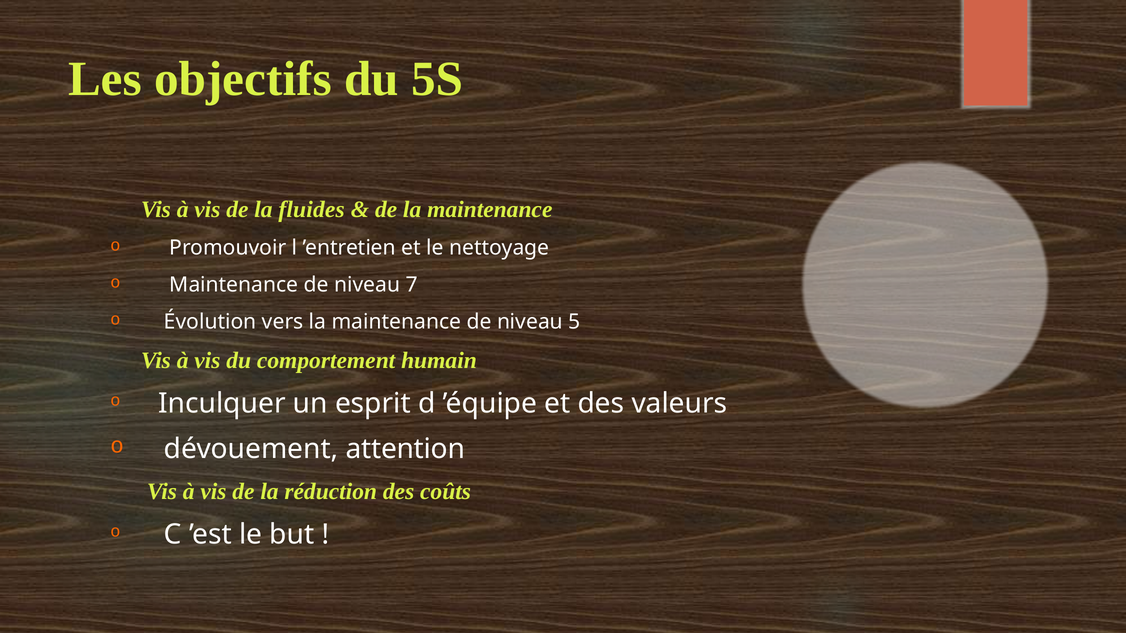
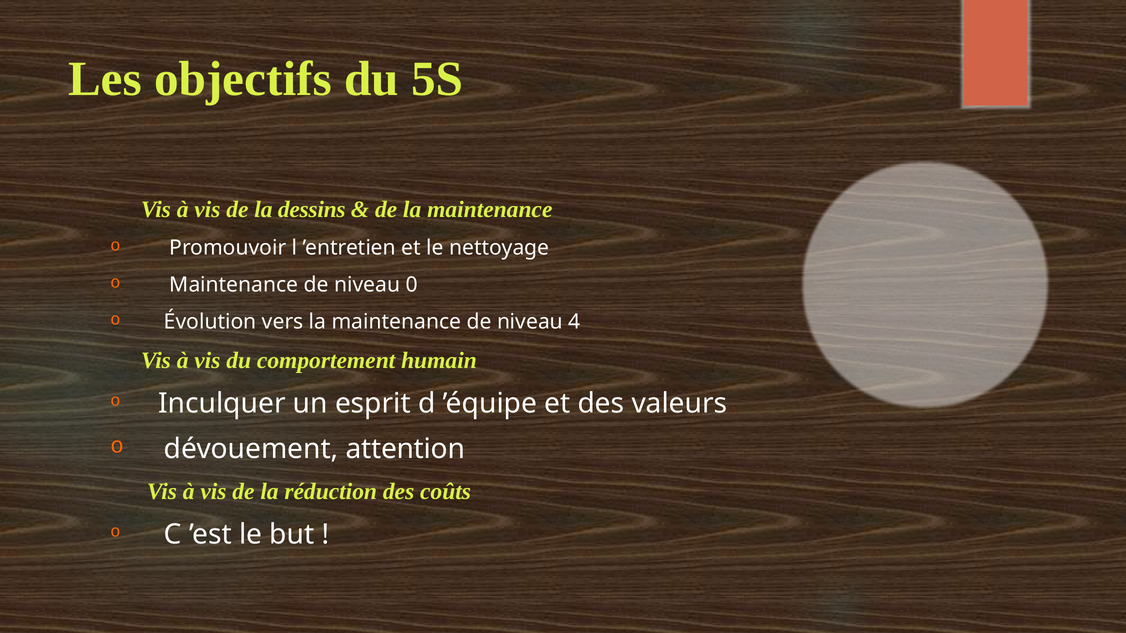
fluides: fluides -> dessins (312, 210)
7: 7 -> 0 (412, 285)
5: 5 -> 4 (574, 322)
